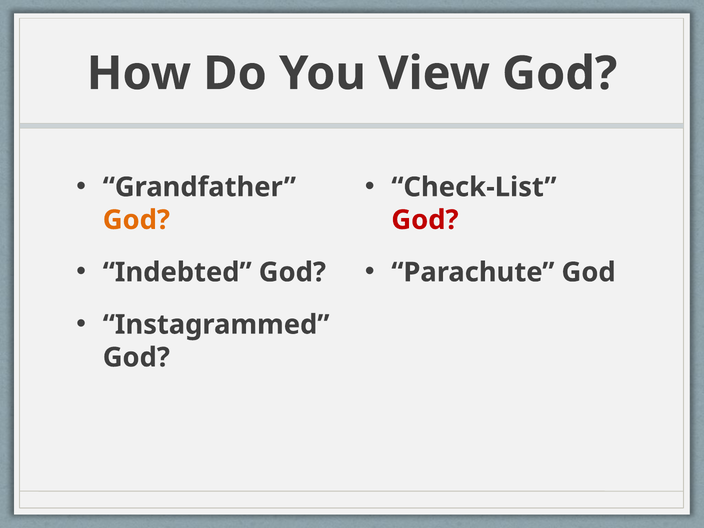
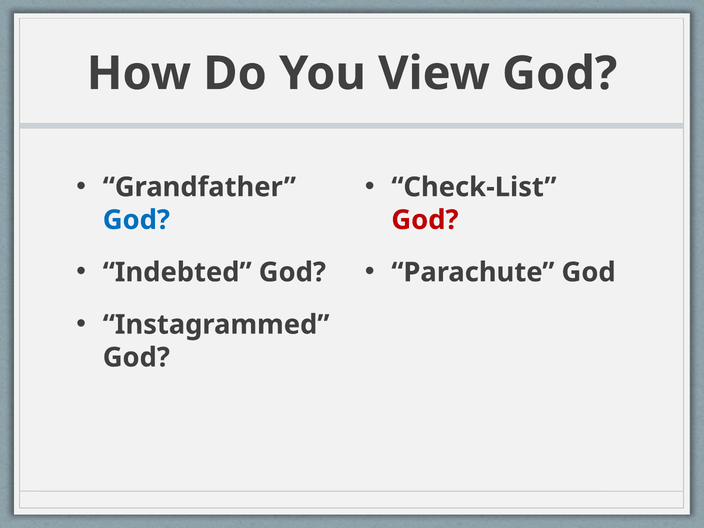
God colour: orange -> blue (136, 220)
